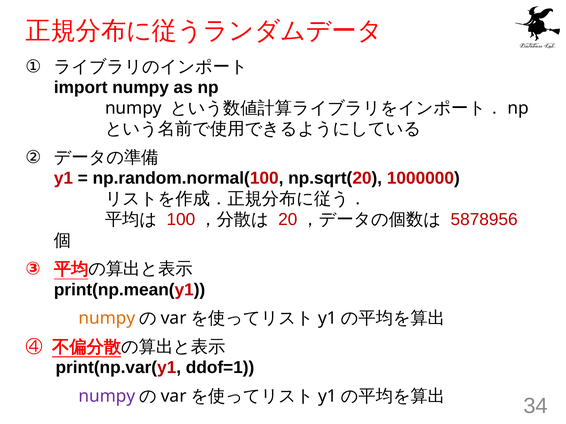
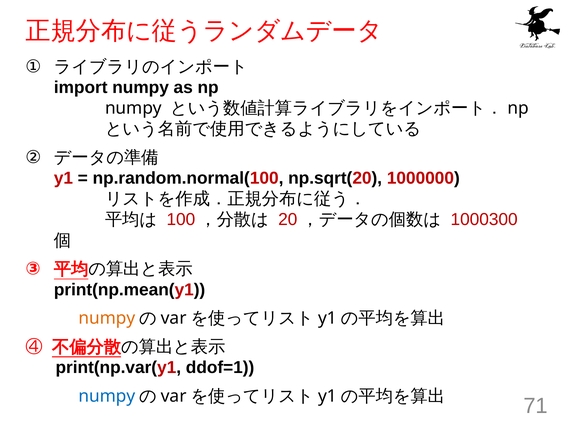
5878956: 5878956 -> 1000300 (484, 220)
numpy colour: purple -> blue (107, 397)
34: 34 -> 71 (536, 406)
